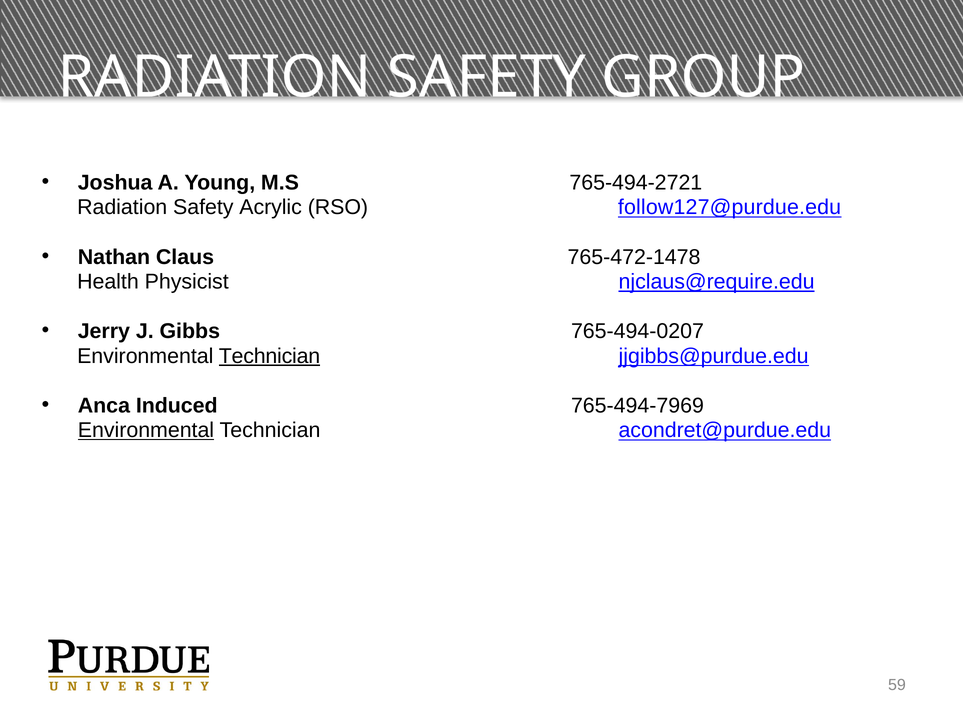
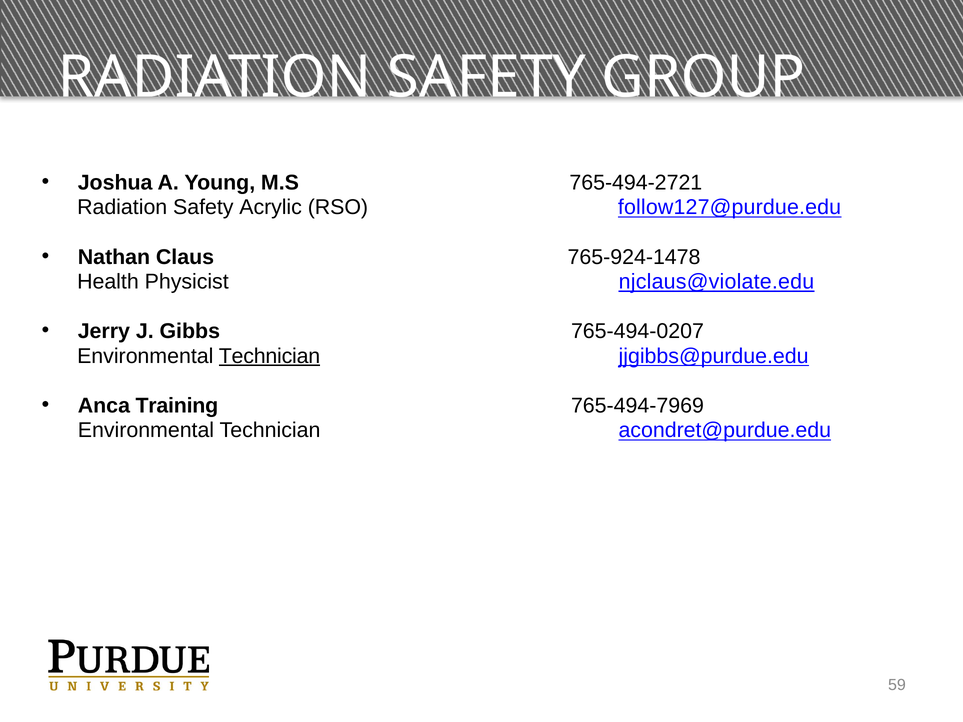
765-472-1478: 765-472-1478 -> 765-924-1478 (634, 257)
njclaus@require.edu: njclaus@require.edu -> njclaus@violate.edu (716, 282)
Induced: Induced -> Training (177, 406)
Environmental underline: present -> none (146, 431)
